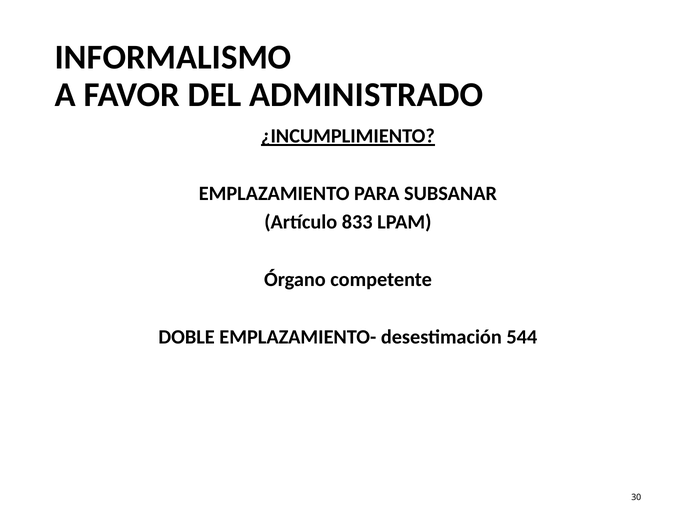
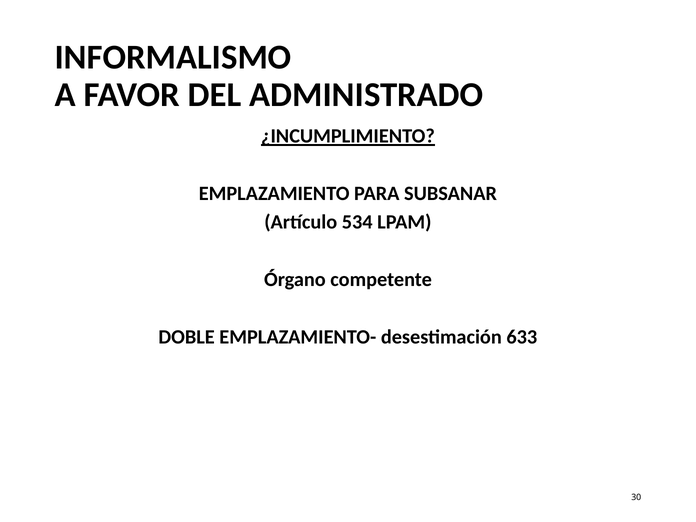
833: 833 -> 534 (357, 222)
544: 544 -> 633 (522, 337)
